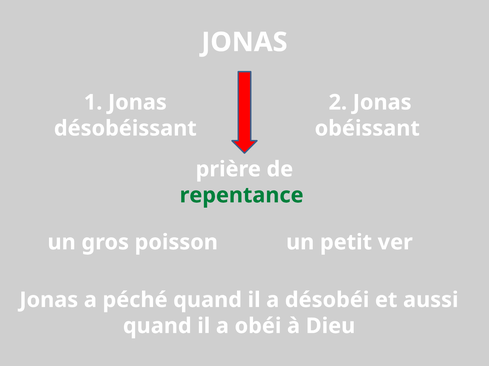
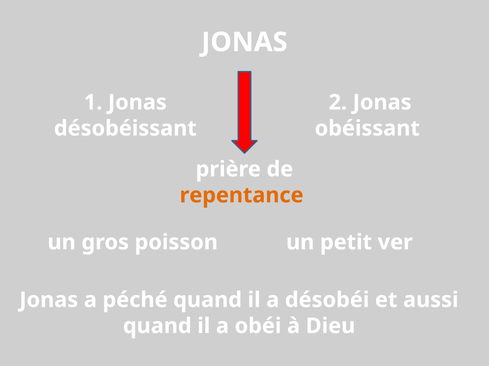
repentance colour: green -> orange (242, 196)
